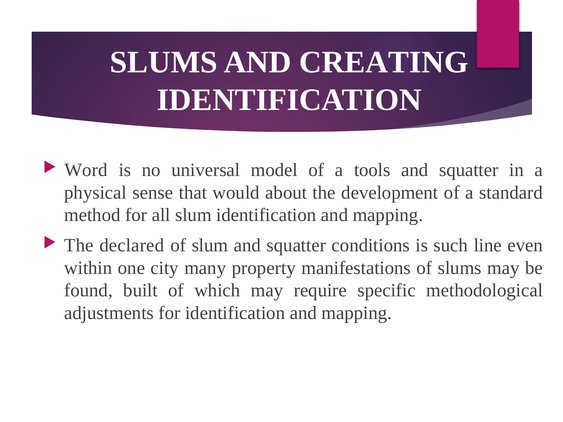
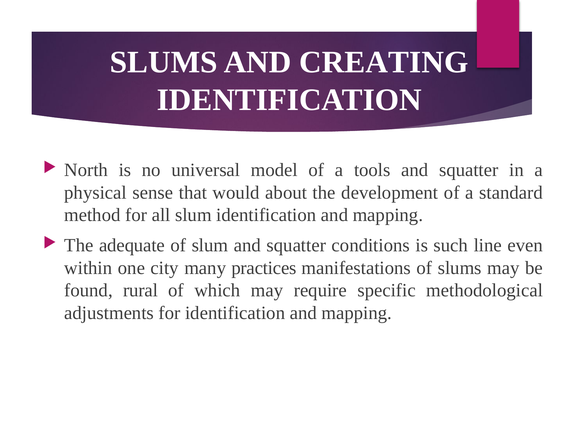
Word: Word -> North (86, 170)
declared: declared -> adequate (132, 246)
property: property -> practices (264, 268)
built: built -> rural (141, 291)
